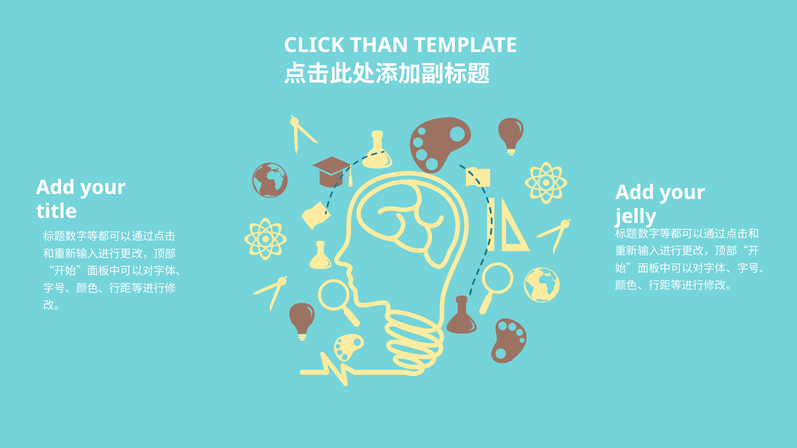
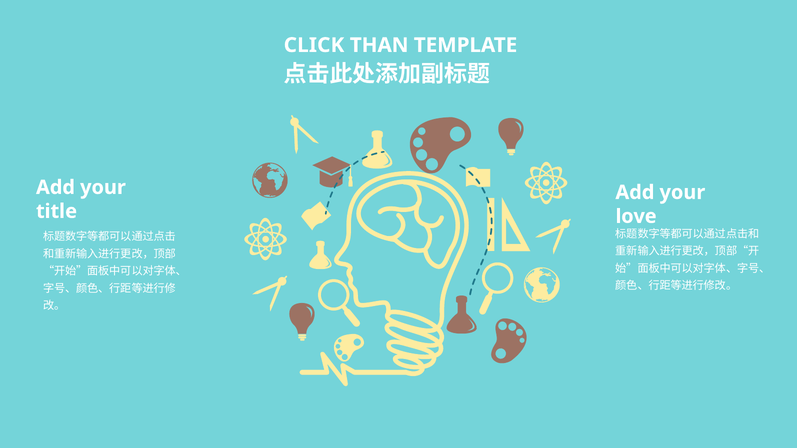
jelly: jelly -> love (636, 216)
